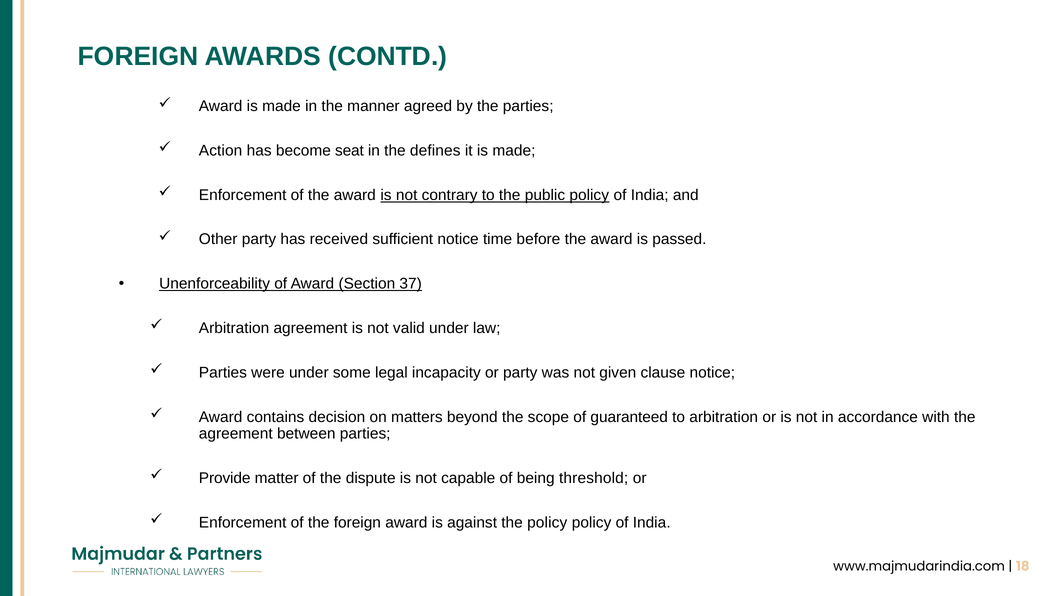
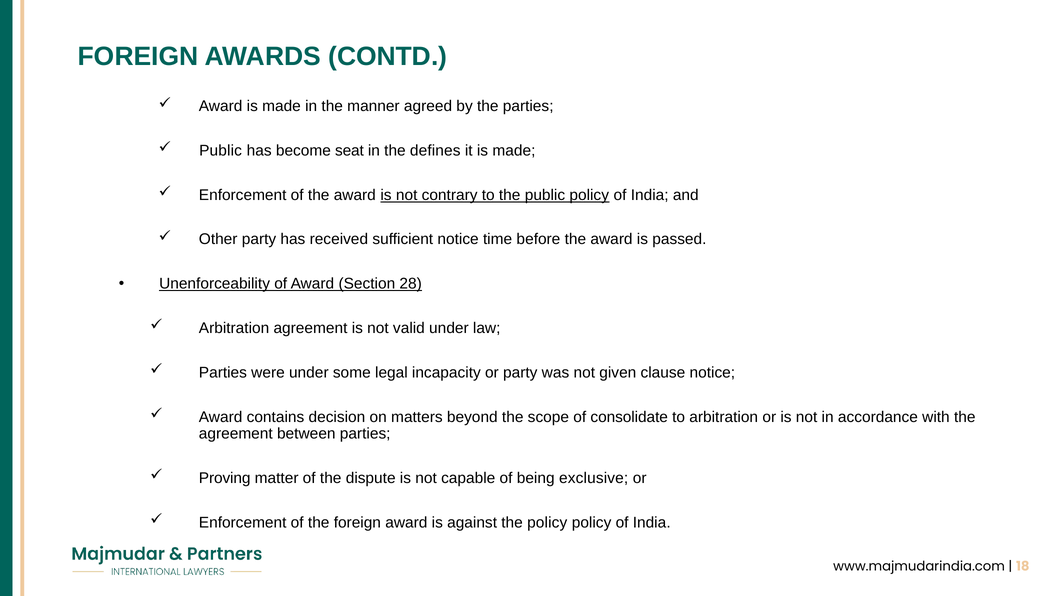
Action: Action -> Public (221, 150)
37: 37 -> 28 (411, 284)
guaranteed: guaranteed -> consolidate (629, 417)
Provide: Provide -> Proving (225, 478)
threshold: threshold -> exclusive (594, 478)
